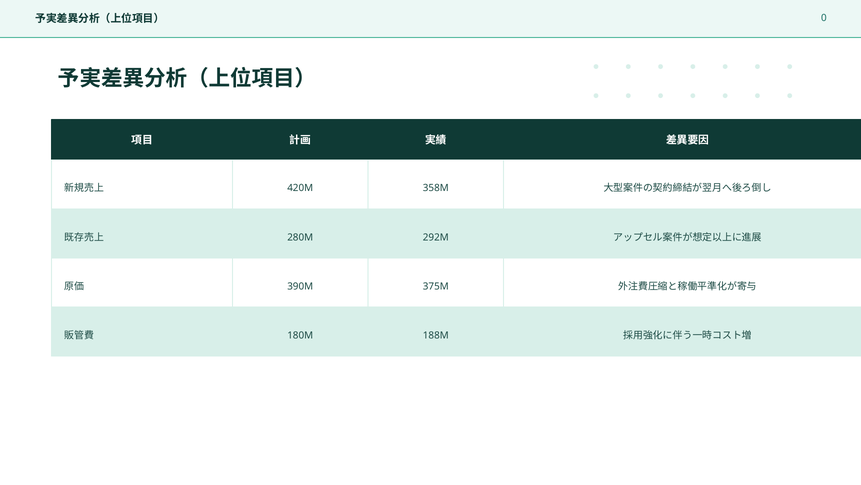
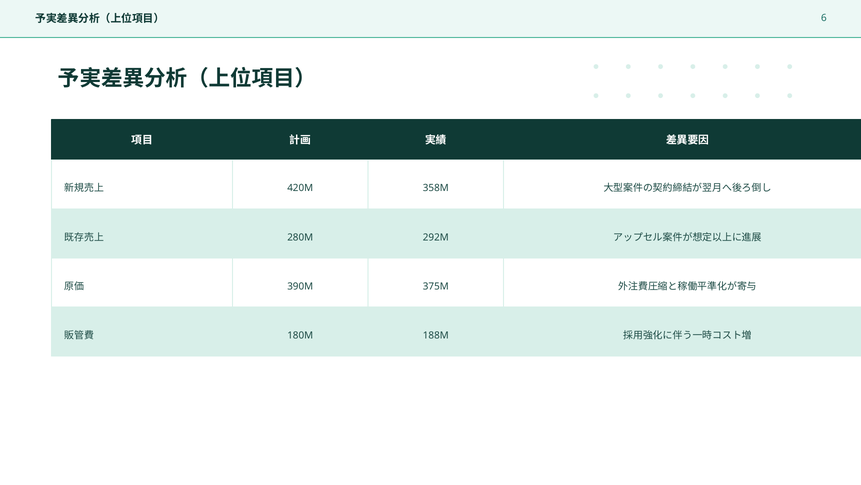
0: 0 -> 6 (824, 18)
